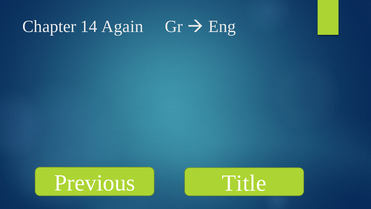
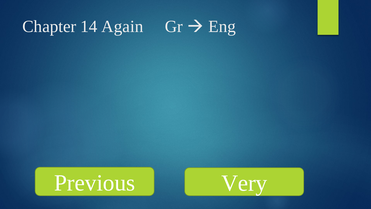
Title: Title -> Very (244, 183)
